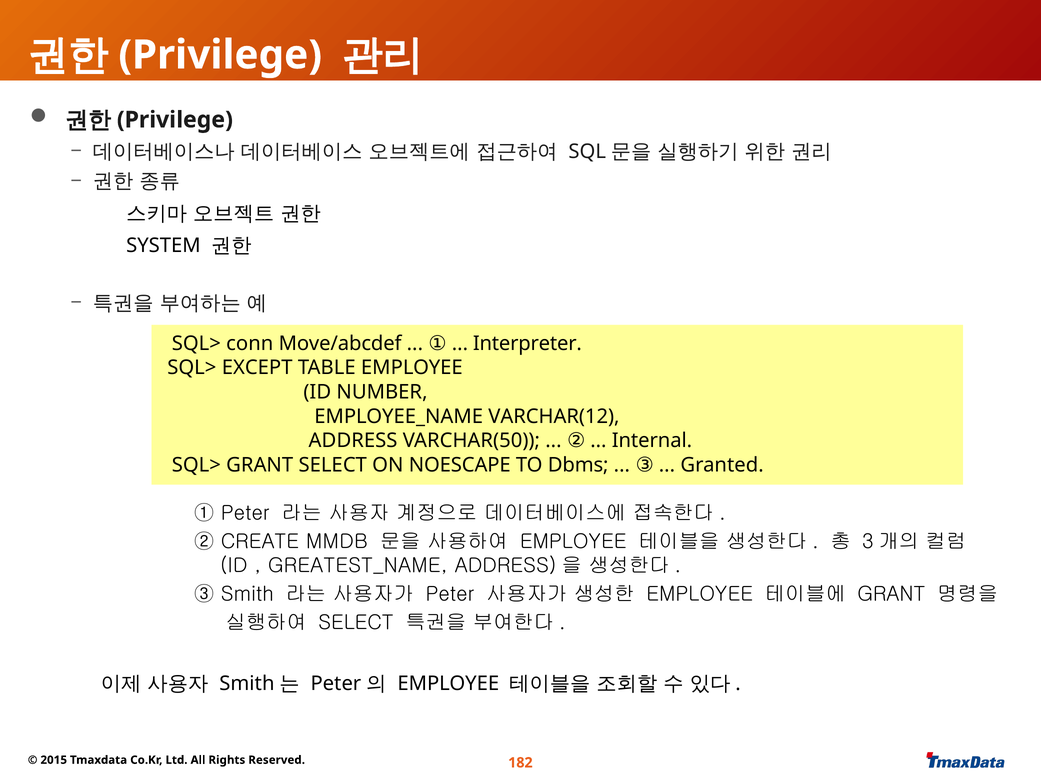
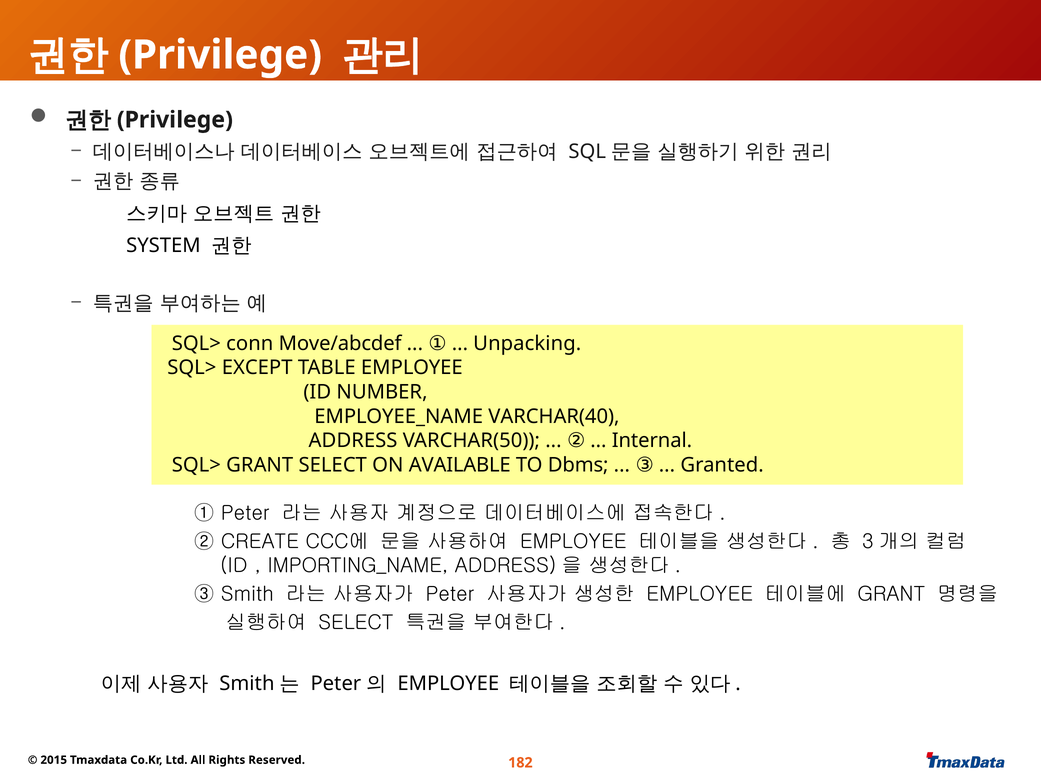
Interpreter: Interpreter -> Unpacking (527, 343)
VARCHAR(12: VARCHAR(12 -> VARCHAR(40 (554, 416)
NOESCAPE: NOESCAPE -> AVAILABLE (460, 465)
MMDB: MMDB -> CCC에 (337, 541)
GREATEST_NAME: GREATEST_NAME -> IMPORTING_NAME (358, 565)
